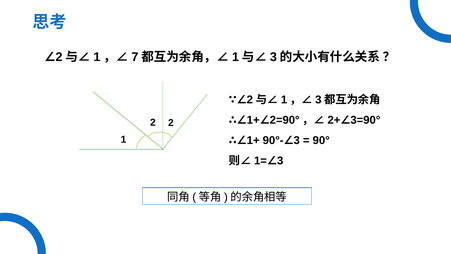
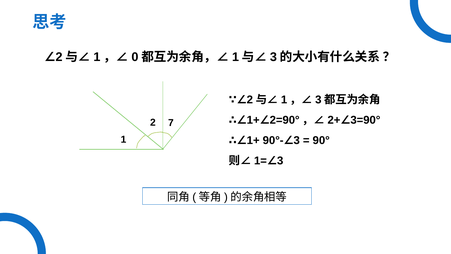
7: 7 -> 0 (135, 57)
2 2: 2 -> 7 (171, 123)
